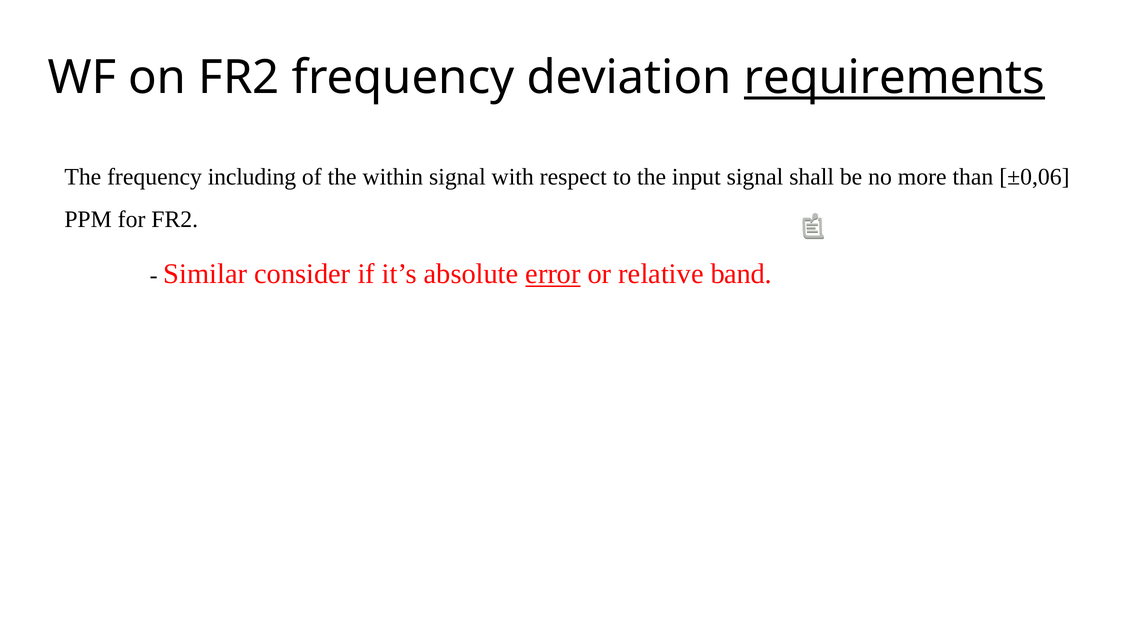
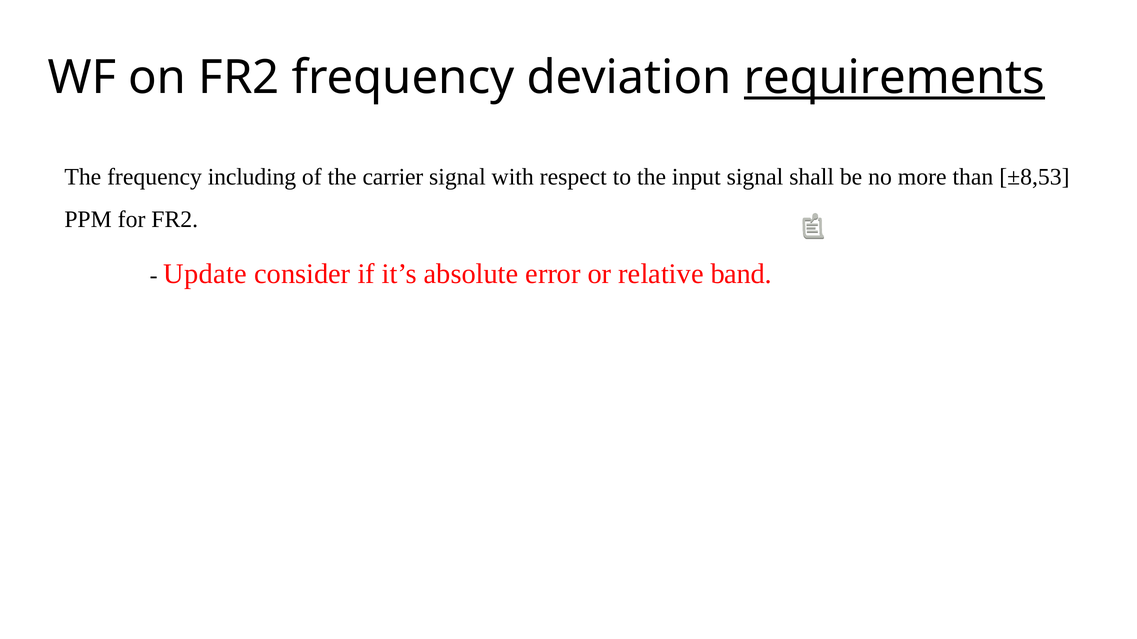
within: within -> carrier (393, 177)
±0,06: ±0,06 -> ±8,53 (1034, 177)
Similar: Similar -> Update (205, 274)
error underline: present -> none (553, 274)
